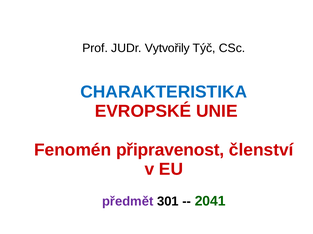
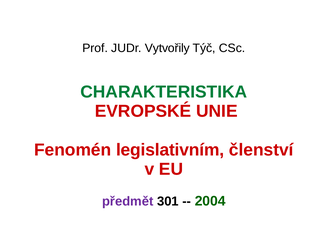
CHARAKTERISTIKA colour: blue -> green (164, 92)
připravenost: připravenost -> legislativním (170, 150)
2041: 2041 -> 2004 (210, 202)
